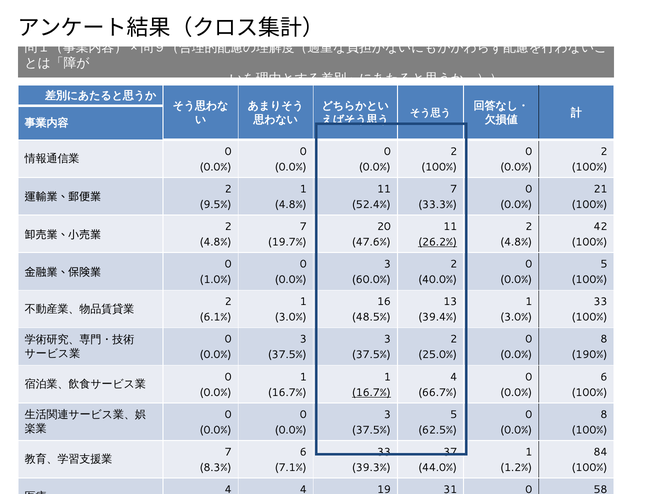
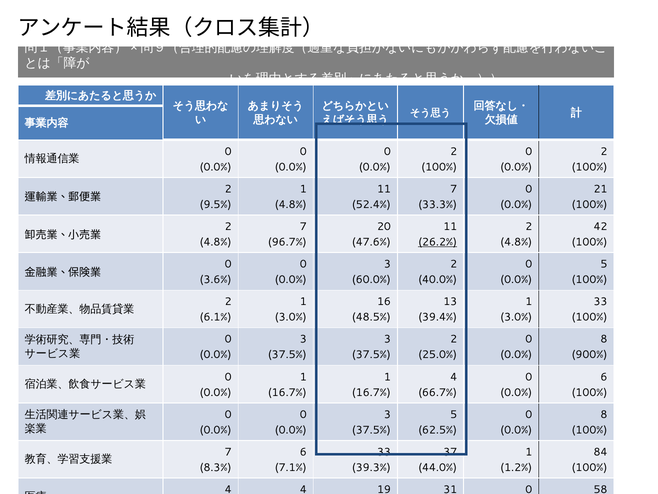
19.7%: 19.7% -> 96.7% (287, 242)
1.0%: 1.0% -> 3.6% (216, 279)
190%: 190% -> 900% (589, 355)
16.7% underline: present -> none (371, 392)
